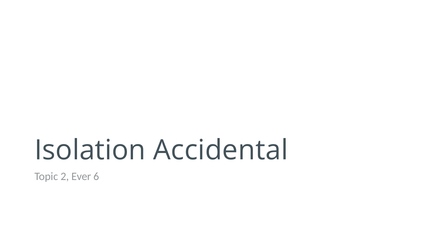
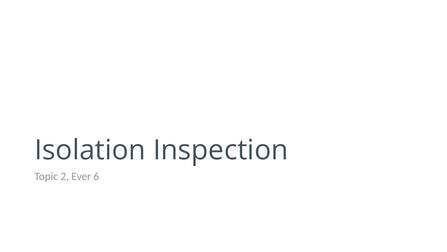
Accidental: Accidental -> Inspection (221, 150)
